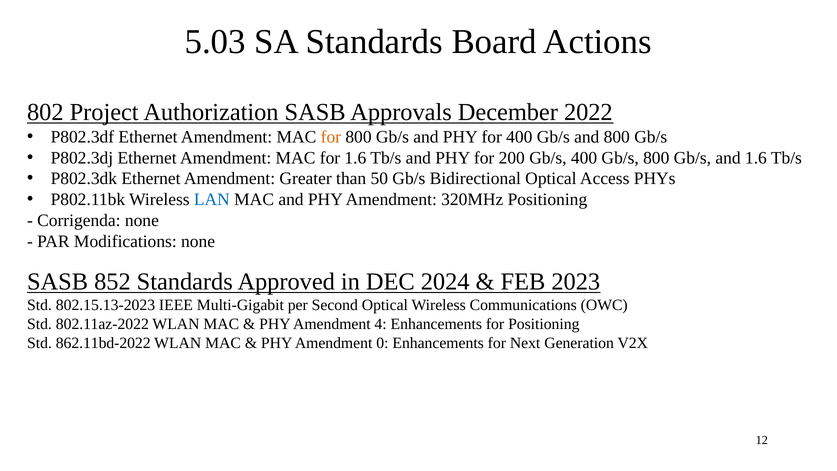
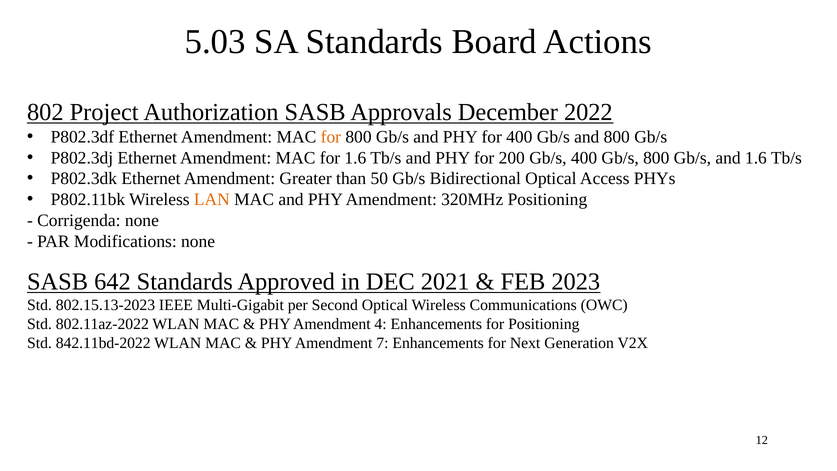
LAN colour: blue -> orange (212, 200)
852: 852 -> 642 (112, 282)
2024: 2024 -> 2021 (445, 282)
862.11bd-2022: 862.11bd-2022 -> 842.11bd-2022 (103, 343)
0: 0 -> 7 (382, 343)
